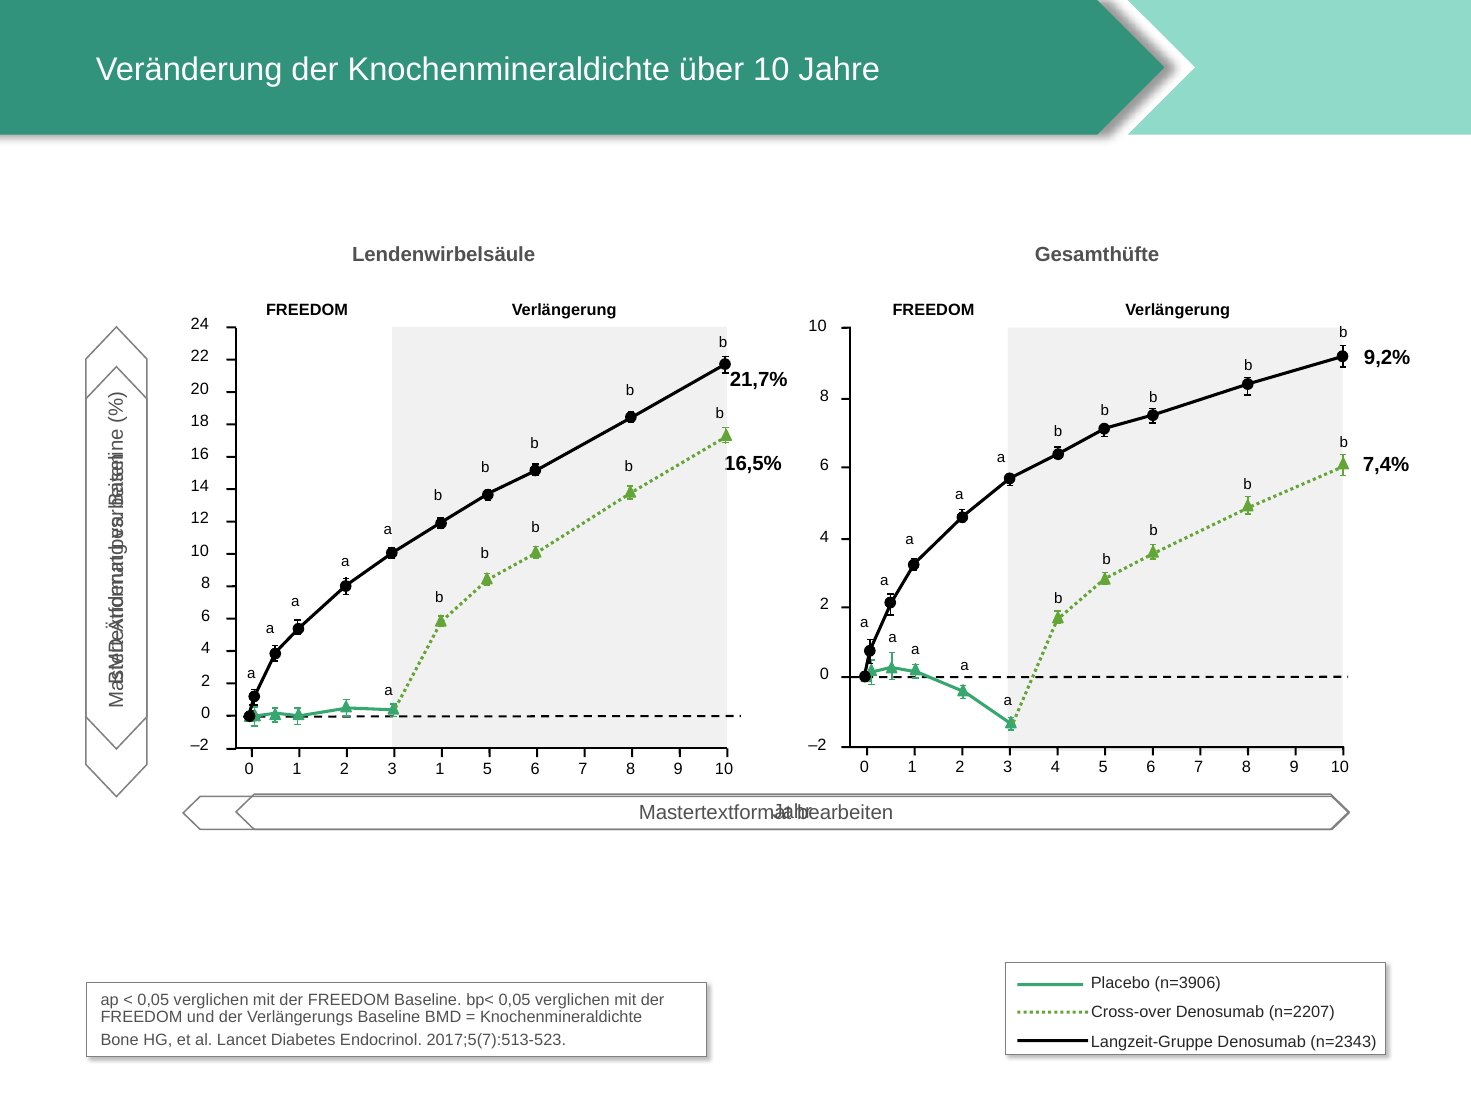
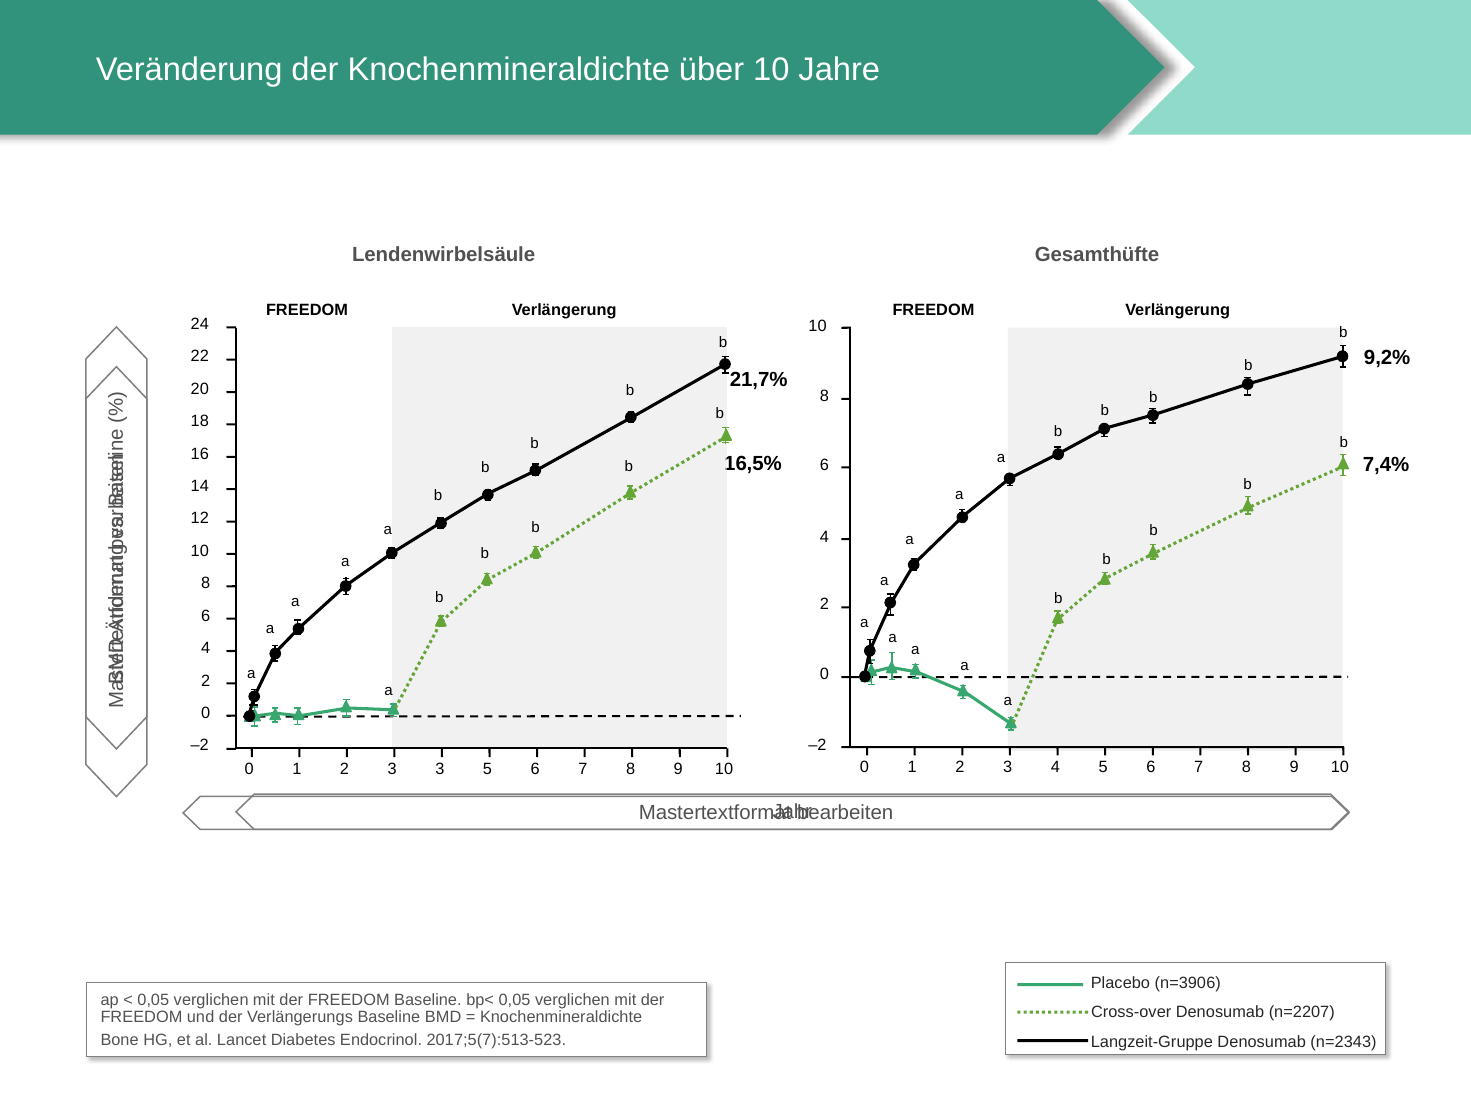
3 1: 1 -> 3 (440, 769)
